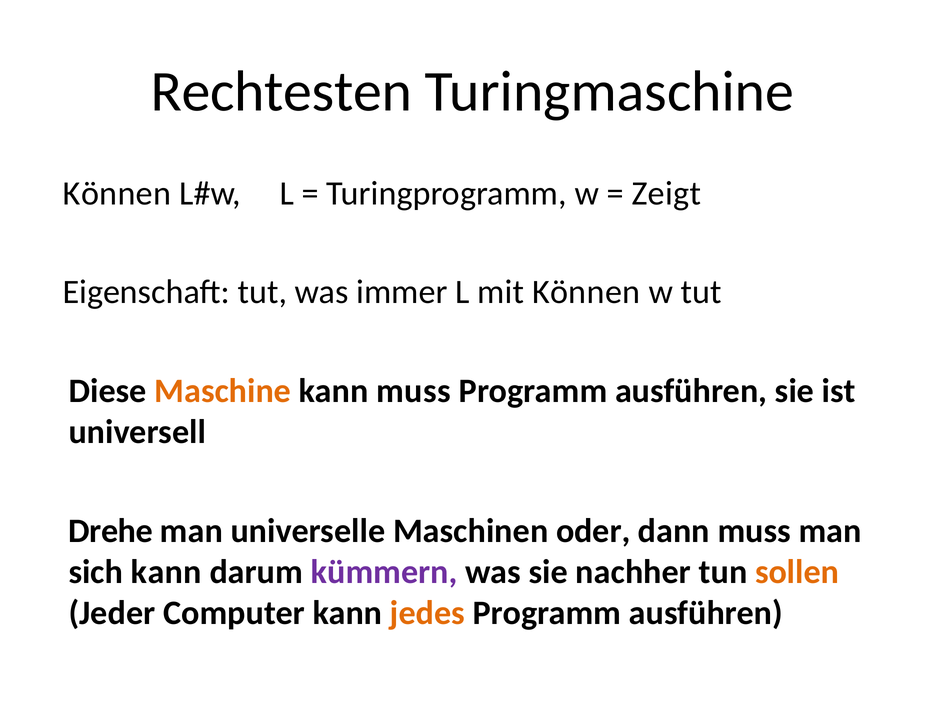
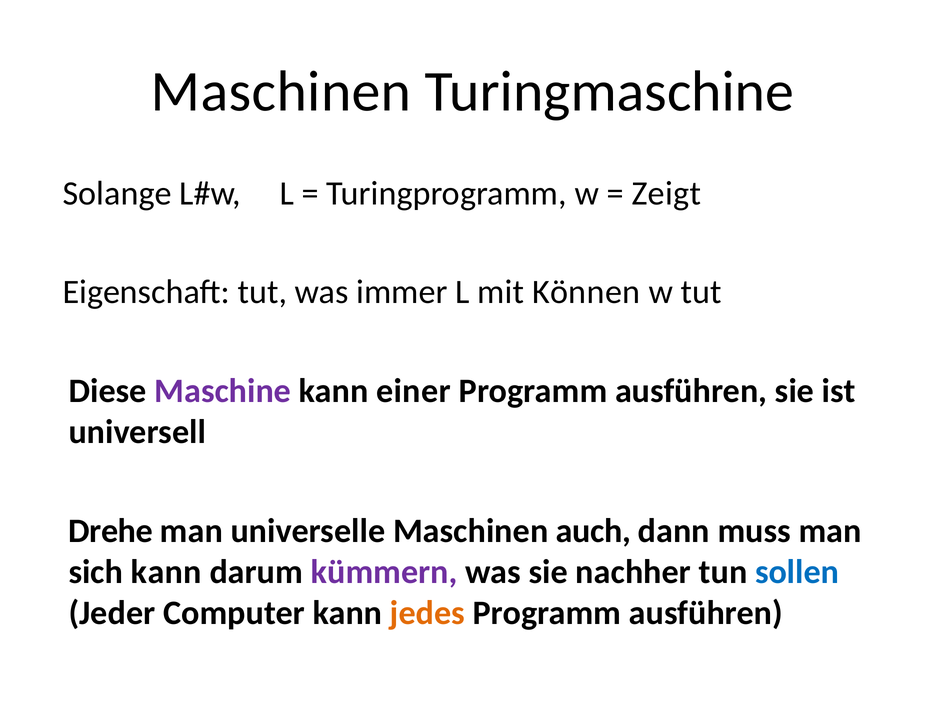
Rechtesten: Rechtesten -> Maschinen (281, 92)
Können: Können -> Solange (117, 193)
Maschine colour: orange -> purple (223, 391)
kann muss: muss -> einer (413, 391)
oder: oder -> auch (593, 530)
sollen colour: orange -> blue (797, 571)
